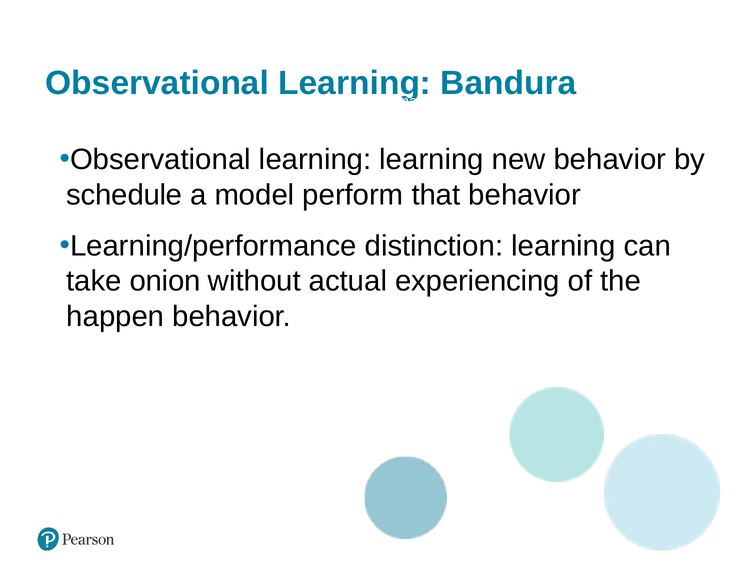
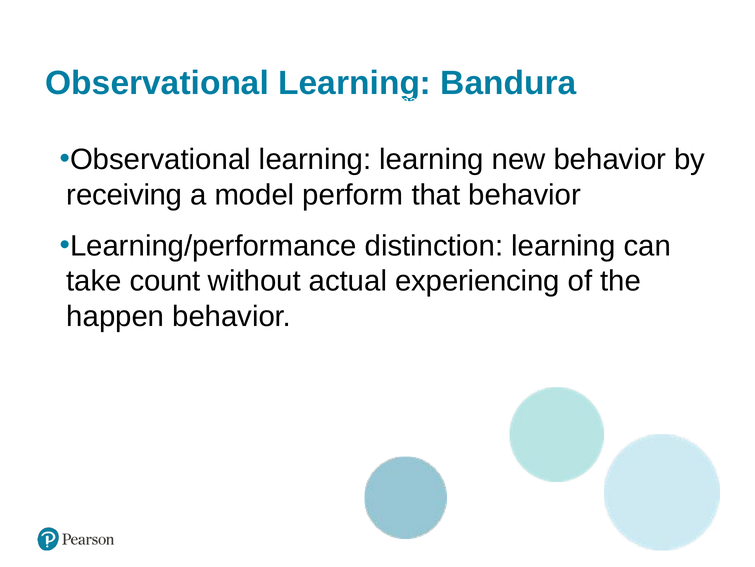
schedule: schedule -> receiving (124, 195)
onion: onion -> count (165, 281)
